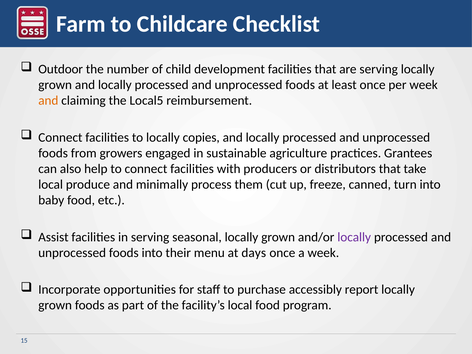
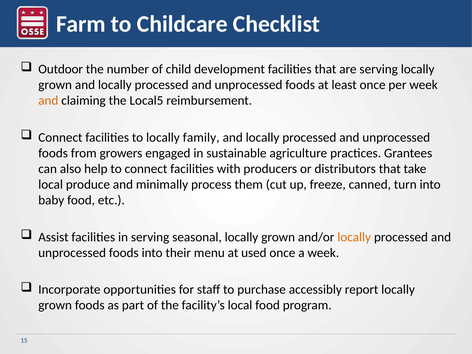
copies: copies -> family (201, 137)
locally colour: purple -> orange (354, 237)
days: days -> used (254, 253)
